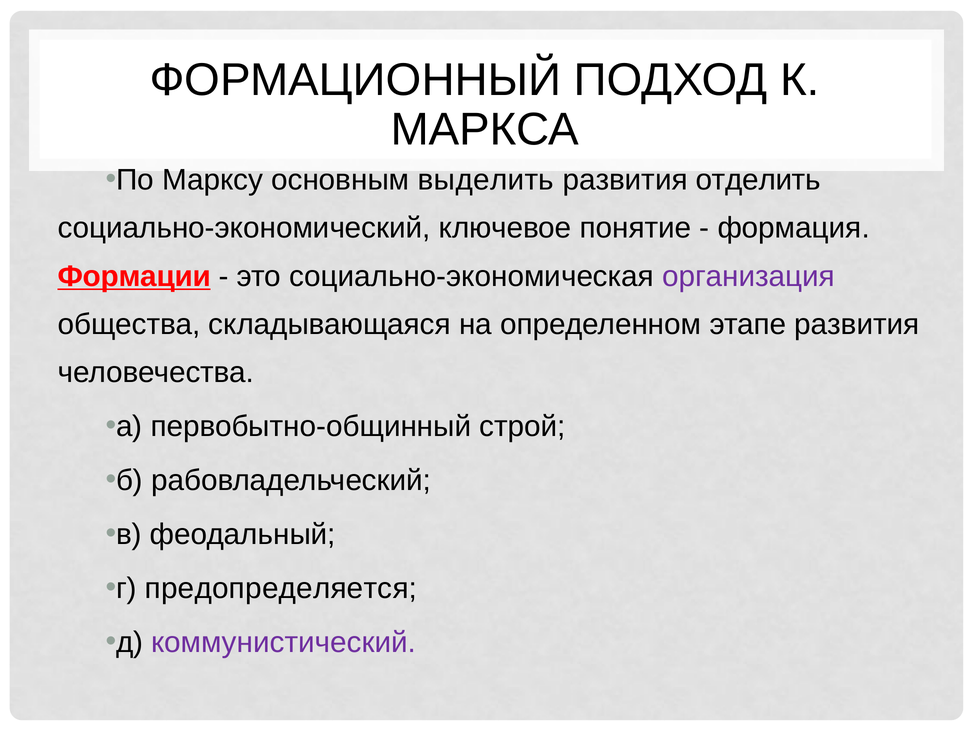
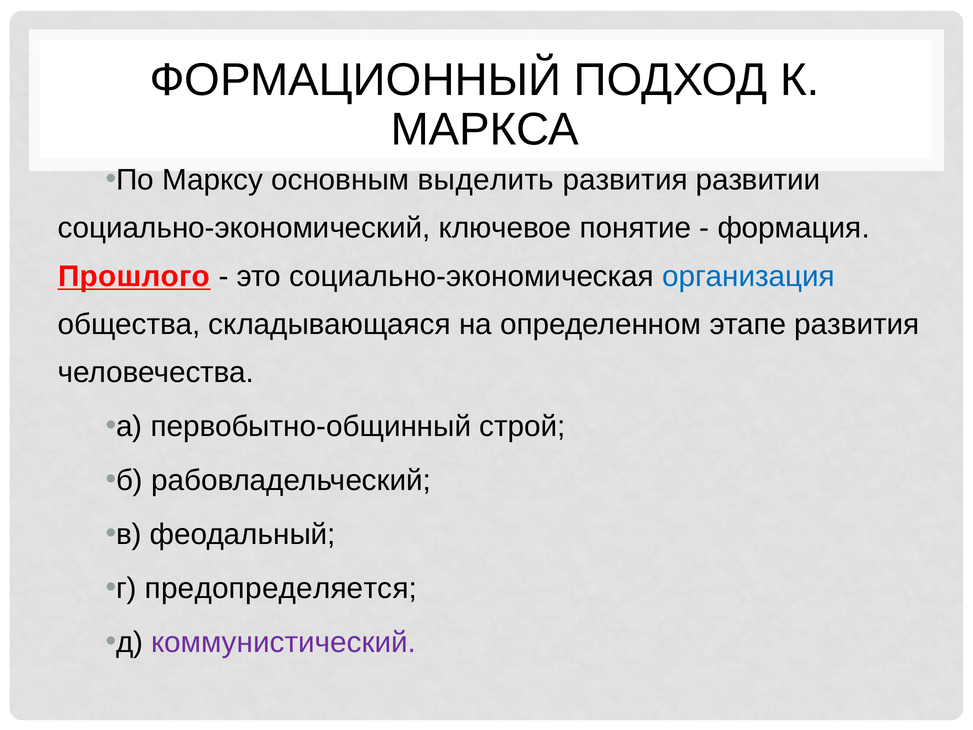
отделить: отделить -> развитии (758, 180)
Формации: Формации -> Прошлого (134, 276)
организация colour: purple -> blue (748, 276)
